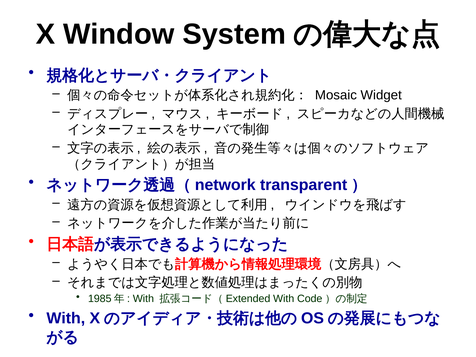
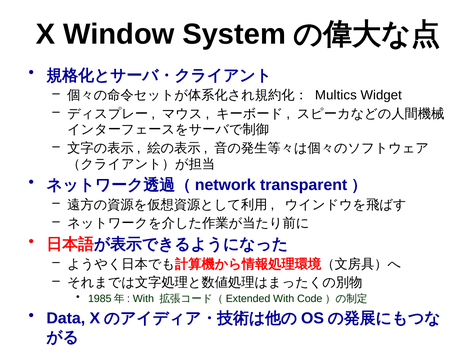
Mosaic: Mosaic -> Multics (336, 95)
With: With -> Data (66, 318)
